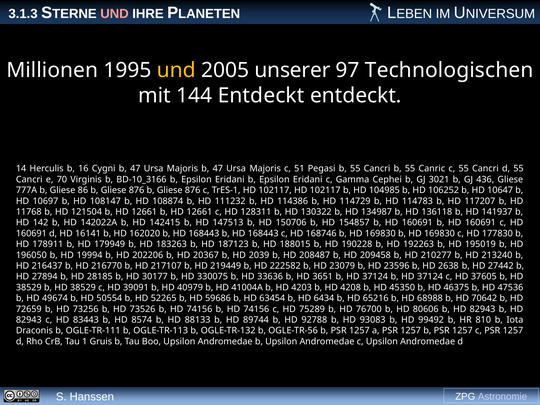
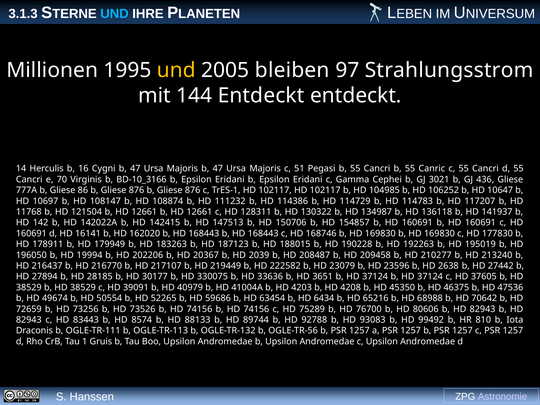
UND colour: pink -> light blue (114, 14)
unserer: unserer -> bleiben (292, 70)
Technologischen: Technologischen -> Strahlungsstrom (449, 70)
